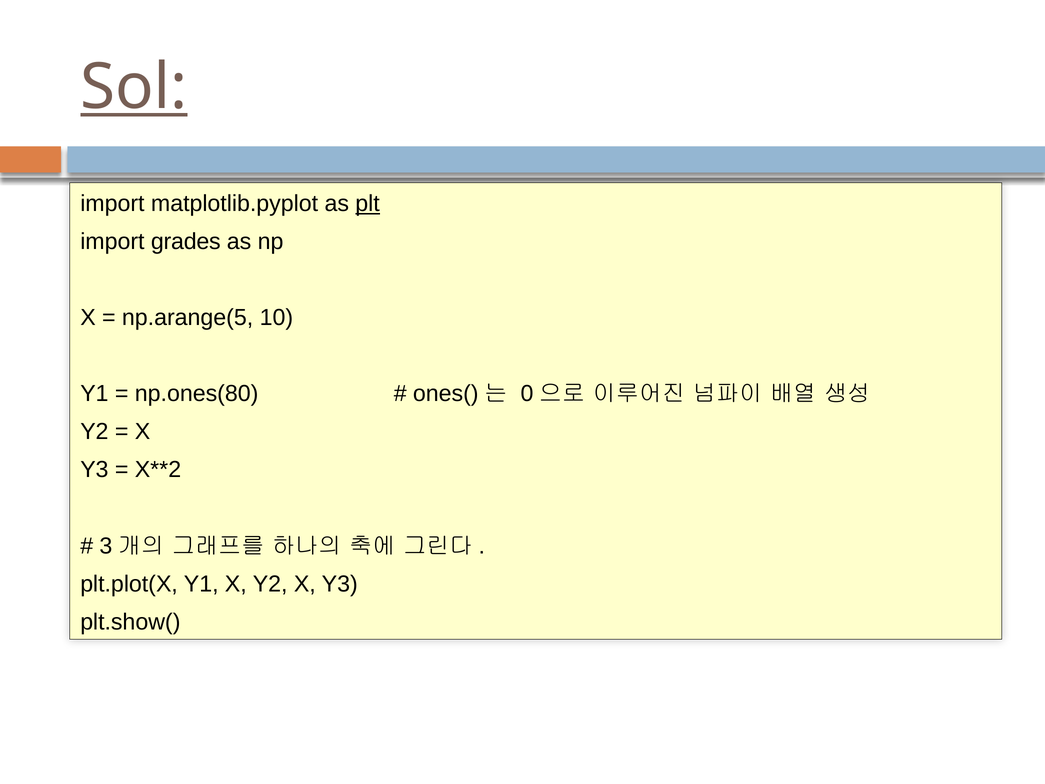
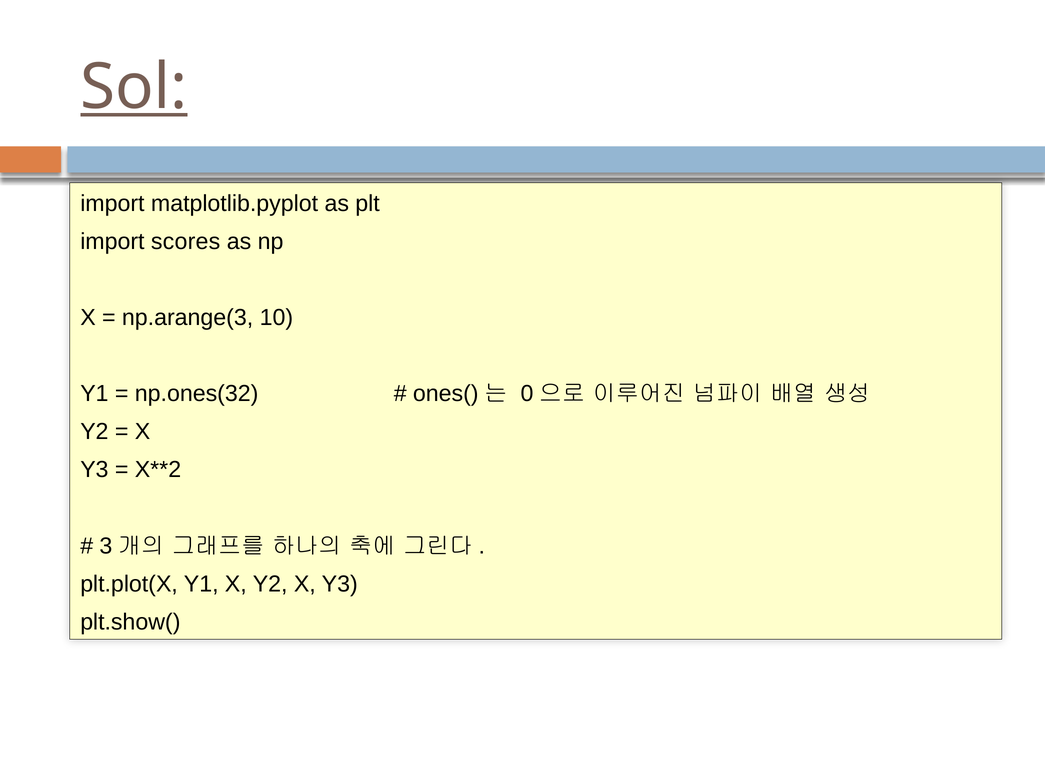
plt underline: present -> none (368, 204)
grades: grades -> scores (186, 242)
np.arange(5: np.arange(5 -> np.arange(3 (188, 318)
np.ones(80: np.ones(80 -> np.ones(32 (197, 394)
